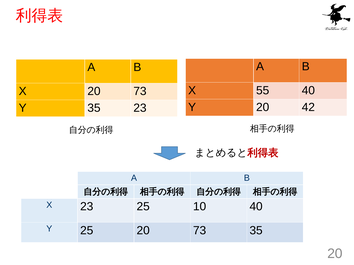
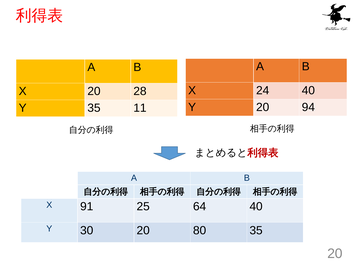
55: 55 -> 24 (263, 91)
X 20 73: 73 -> 28 (140, 91)
42: 42 -> 94 (308, 107)
35 23: 23 -> 11 (140, 108)
X 23: 23 -> 91 (87, 207)
10: 10 -> 64 (200, 207)
Y 25: 25 -> 30 (87, 231)
73: 73 -> 80 (200, 231)
